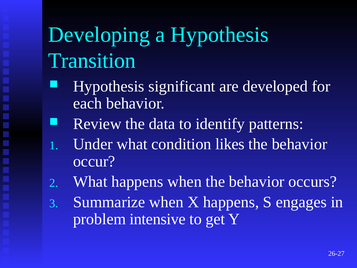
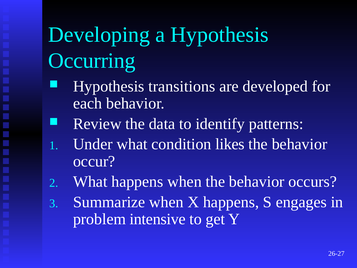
Transition: Transition -> Occurring (92, 61)
significant: significant -> transitions (182, 86)
